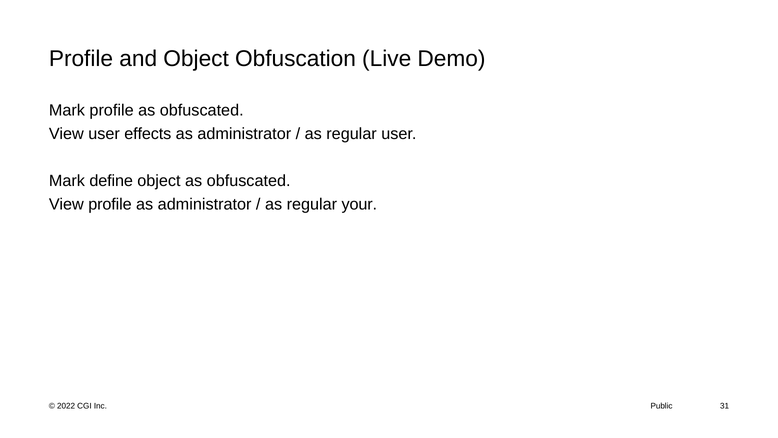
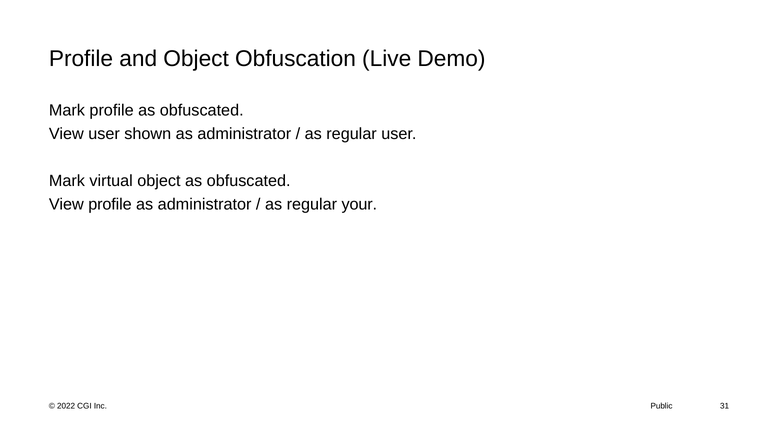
effects: effects -> shown (148, 134)
define: define -> virtual (111, 181)
